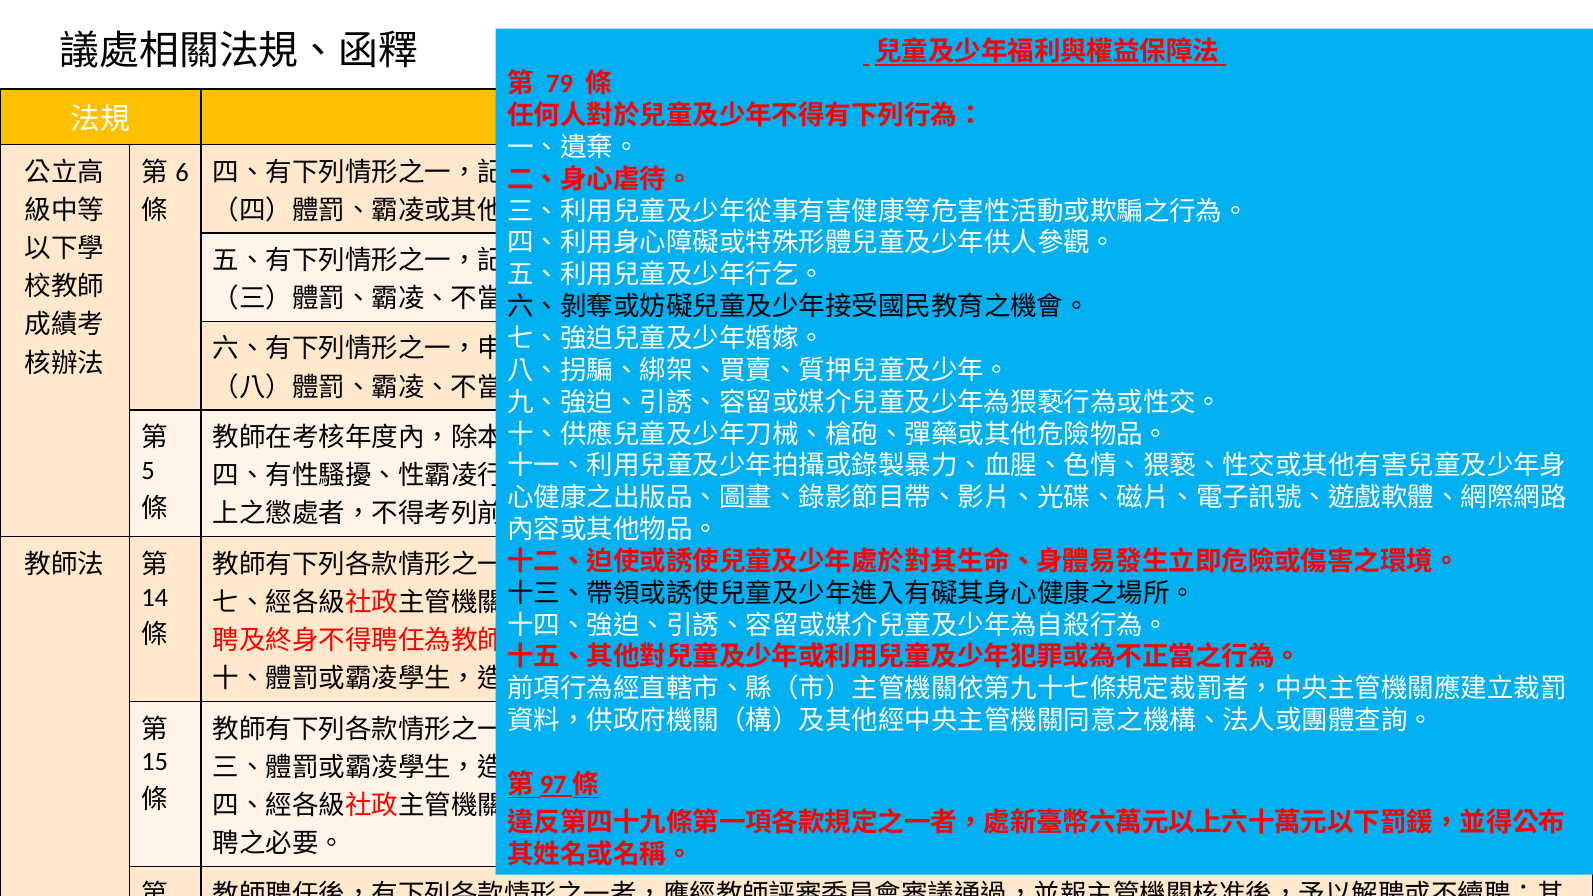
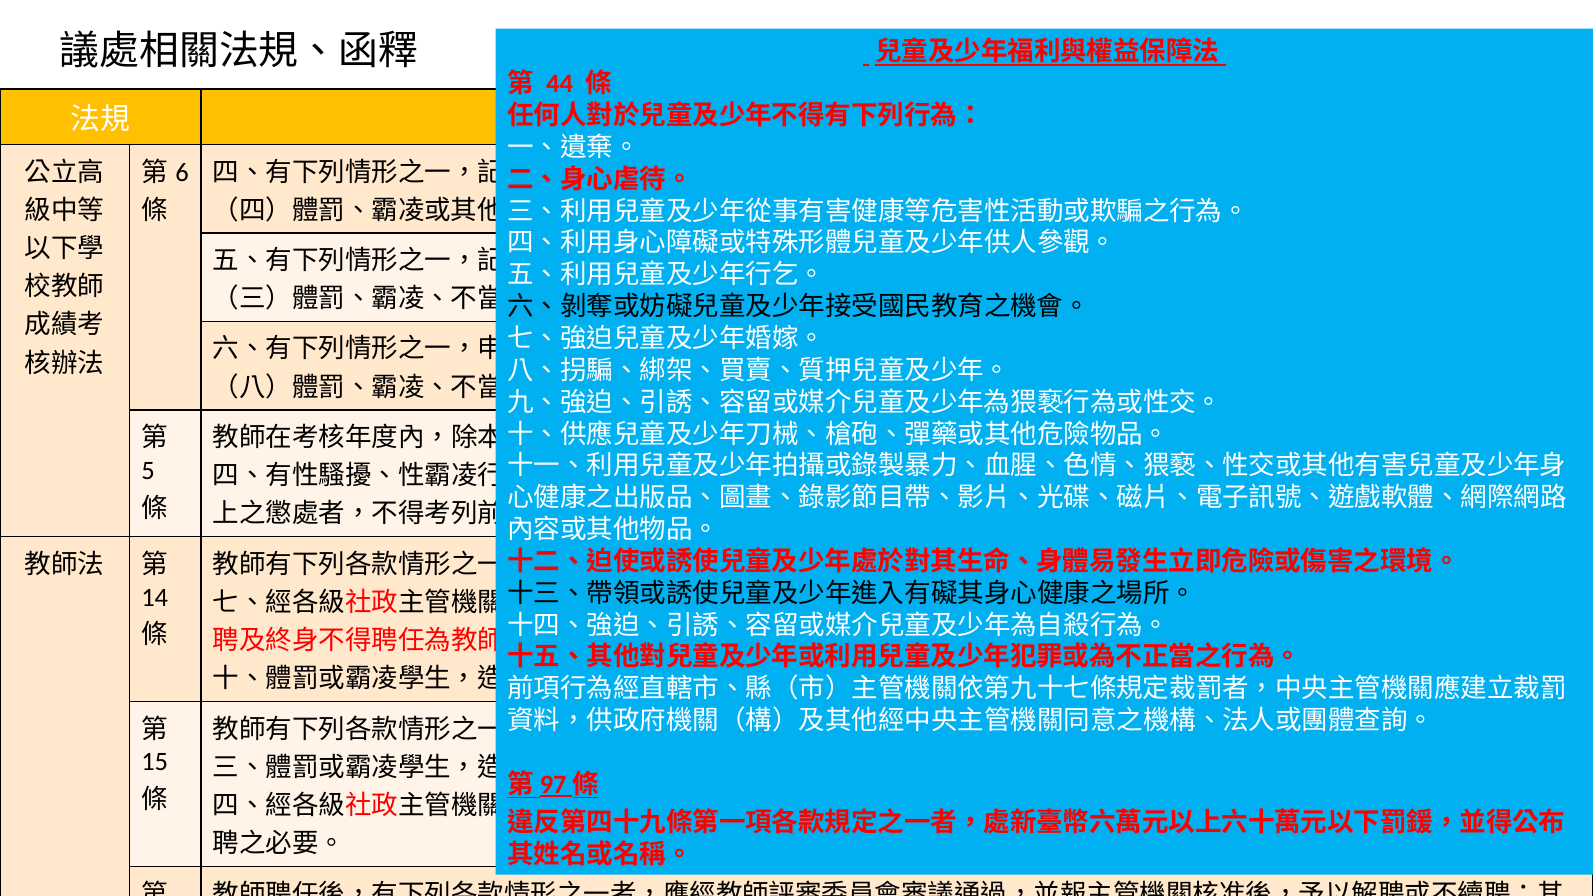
79: 79 -> 44 (560, 84)
